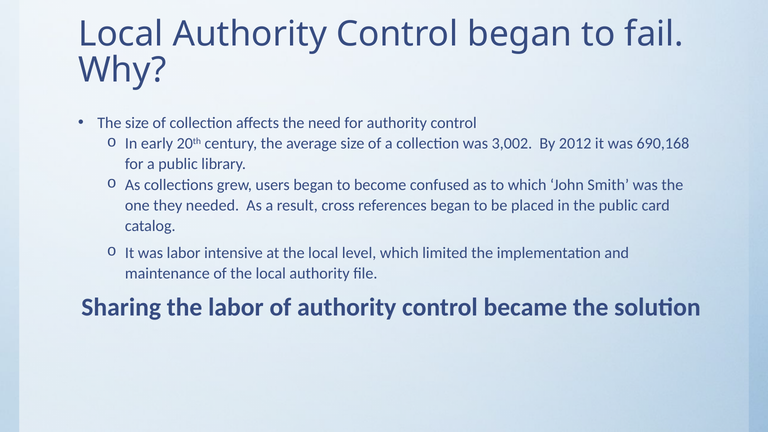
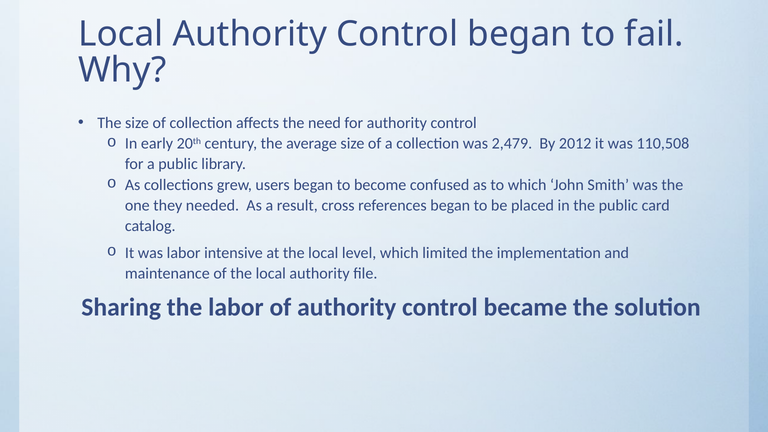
3,002: 3,002 -> 2,479 (512, 144)
690,168: 690,168 -> 110,508 (663, 144)
